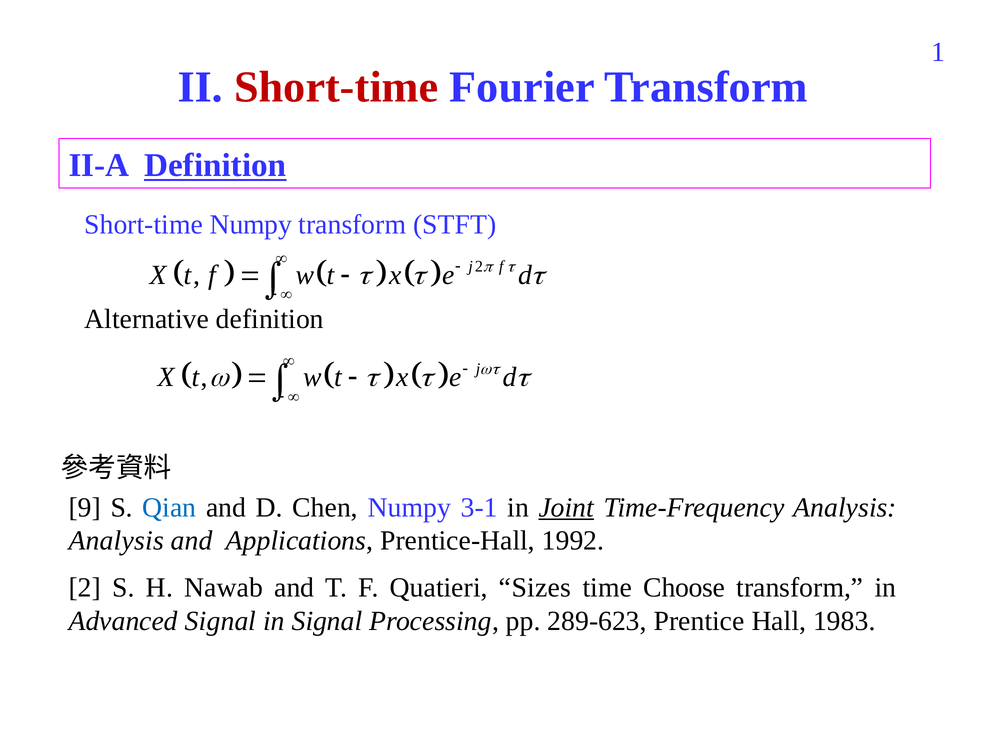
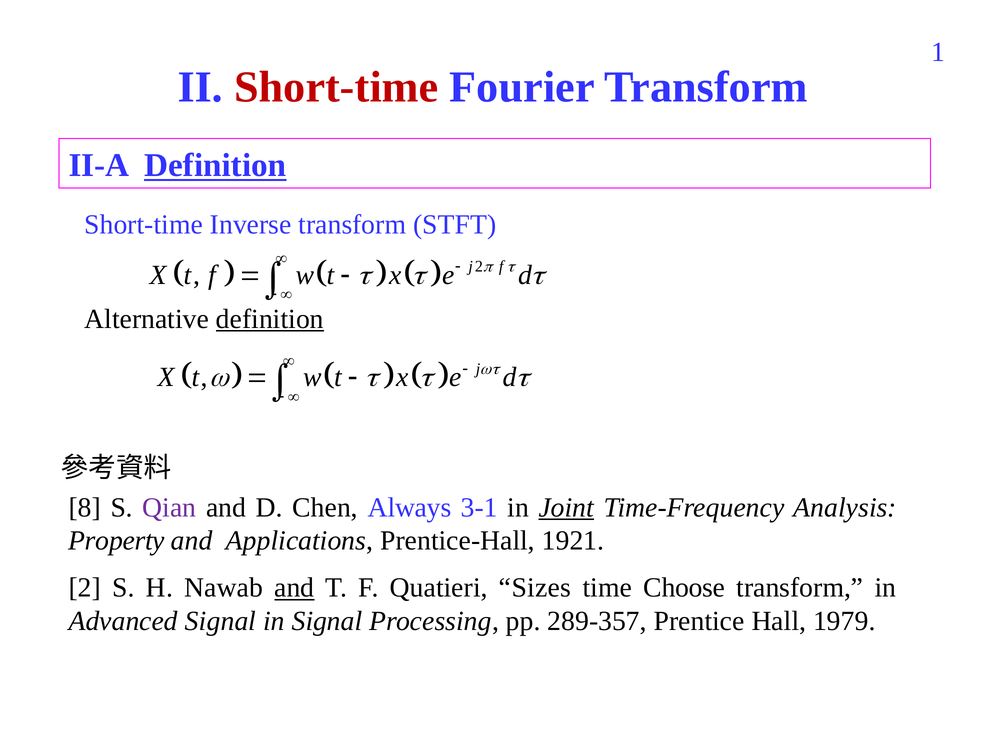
Short-time Numpy: Numpy -> Inverse (251, 225)
definition underline: none -> present (270, 319)
9: 9 -> 8 (85, 507)
Qian colour: blue -> purple (169, 507)
Chen Numpy: Numpy -> Always (410, 507)
Analysis: Analysis -> Property (117, 540)
1992: 1992 -> 1921 (573, 540)
and underline: none -> present (294, 588)
289-623: 289-623 -> 289-357 (597, 621)
1983: 1983 -> 1979 (844, 621)
